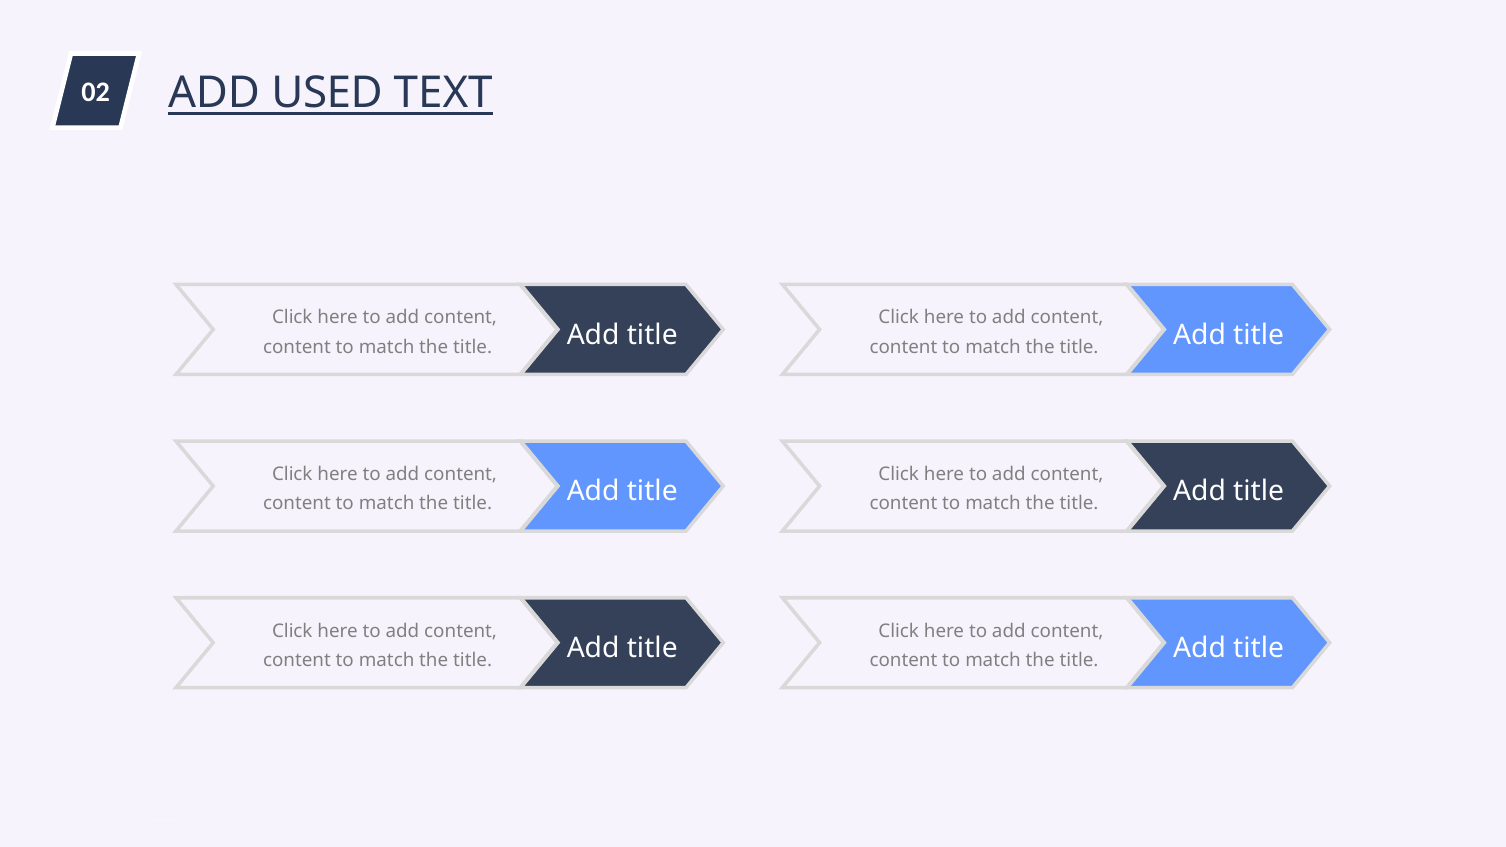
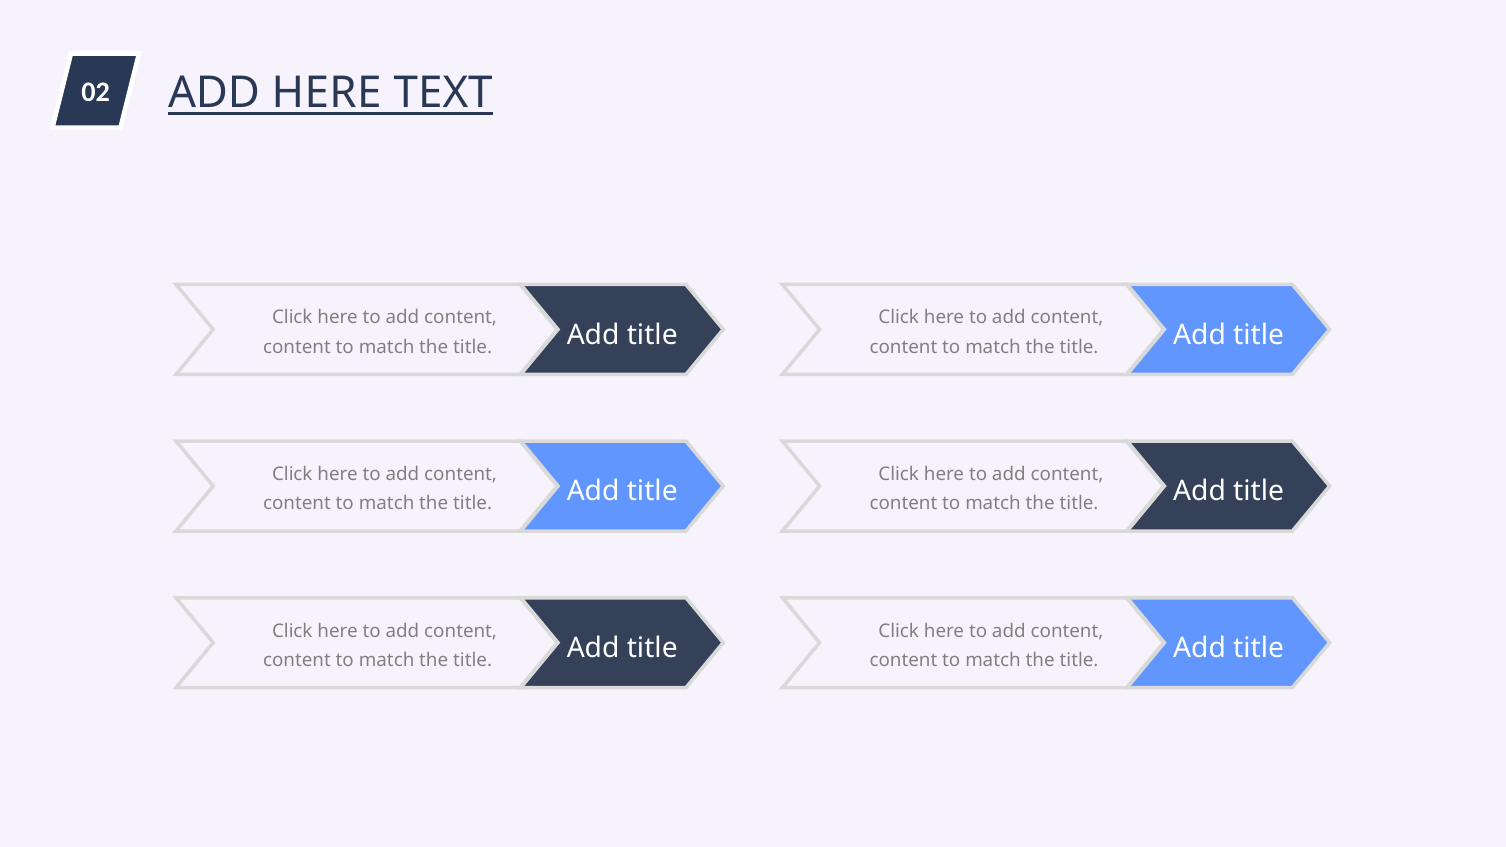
ADD USED: USED -> HERE (327, 93)
